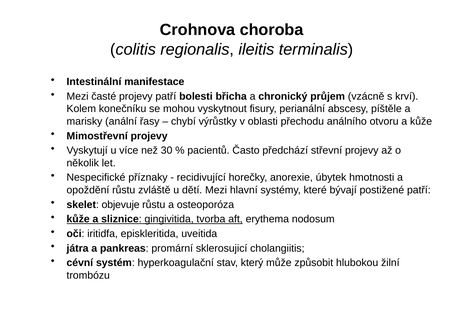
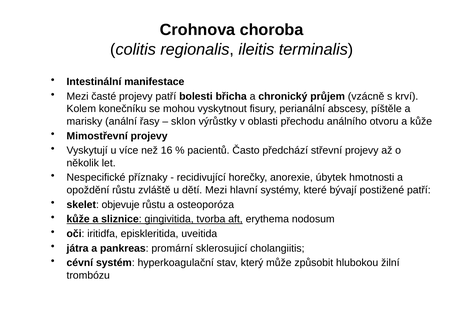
chybí: chybí -> sklon (183, 121)
30: 30 -> 16 (167, 150)
